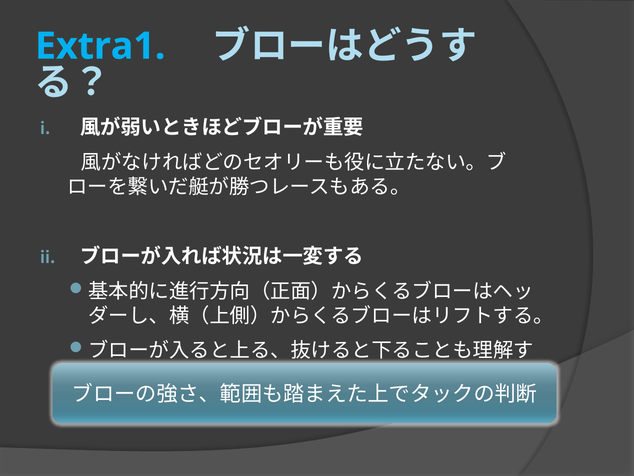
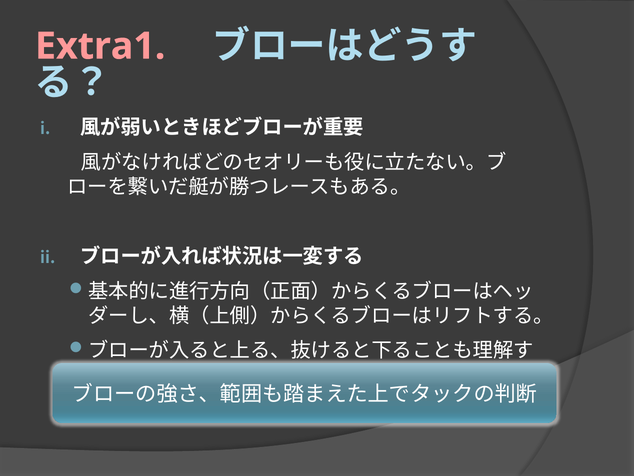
Extra1 colour: light blue -> pink (100, 46)
